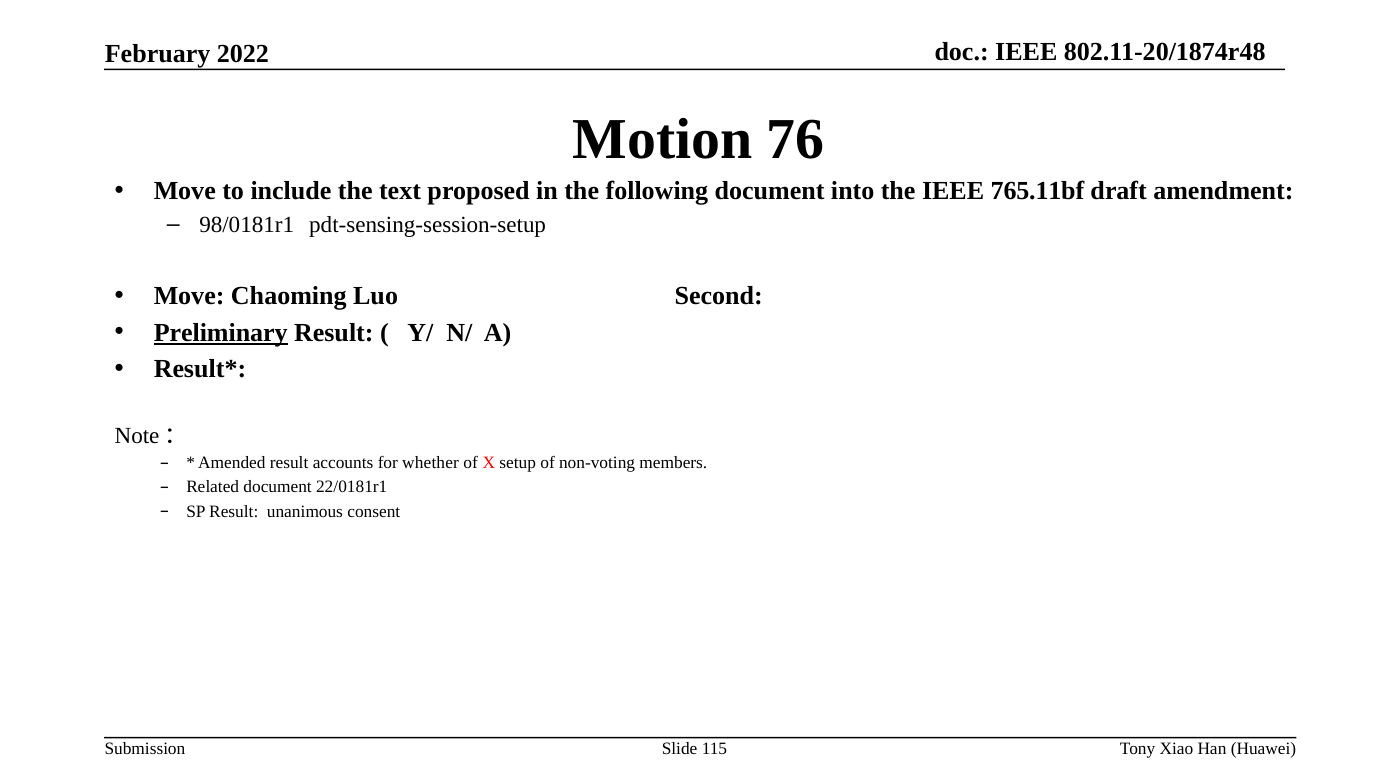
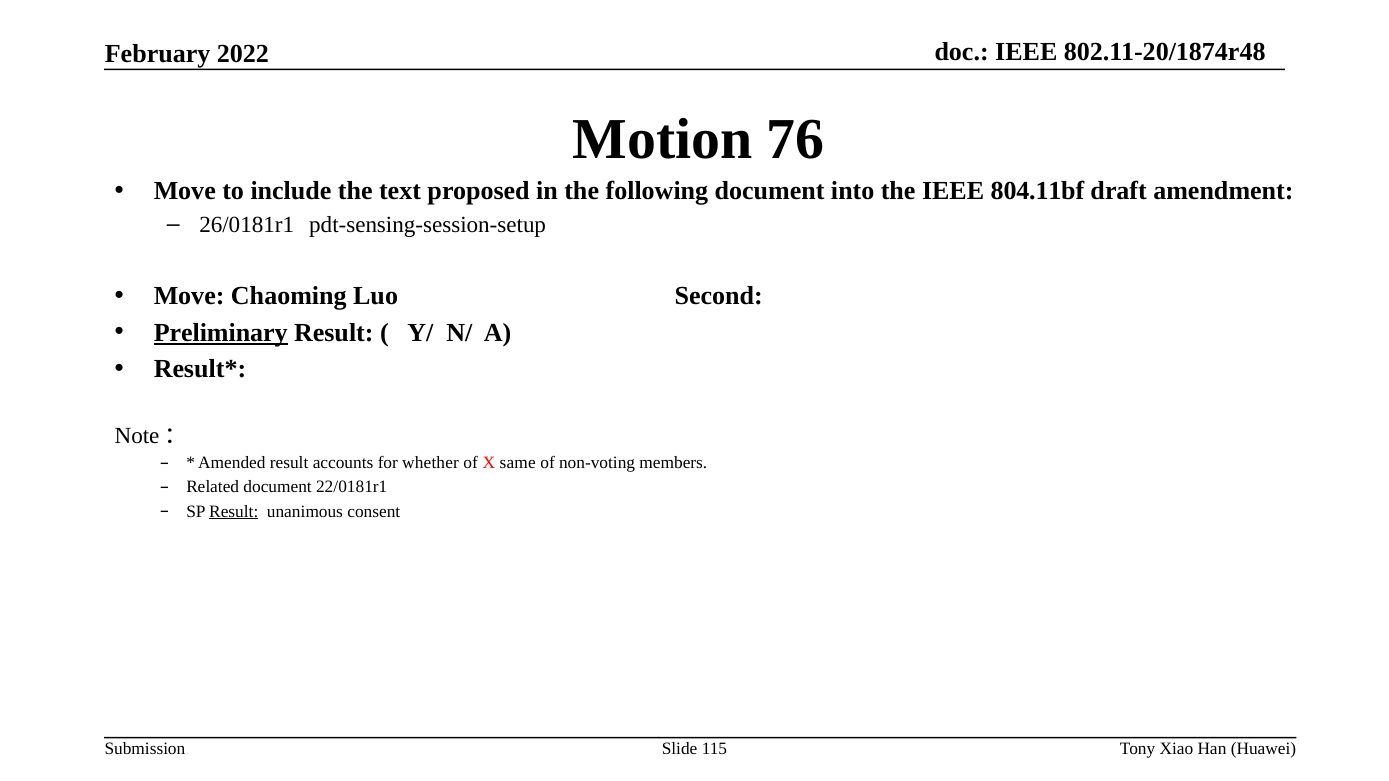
765.11bf: 765.11bf -> 804.11bf (1037, 191)
98/0181r1: 98/0181r1 -> 26/0181r1 (247, 225)
setup: setup -> same (518, 463)
Result underline: none -> present (234, 512)
